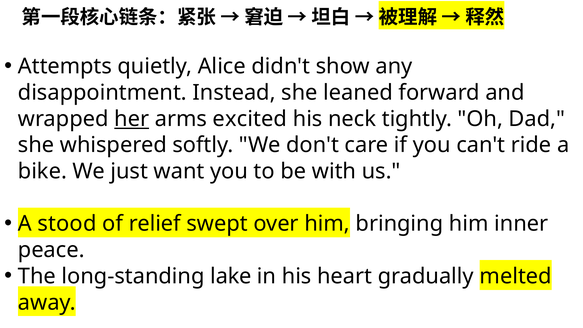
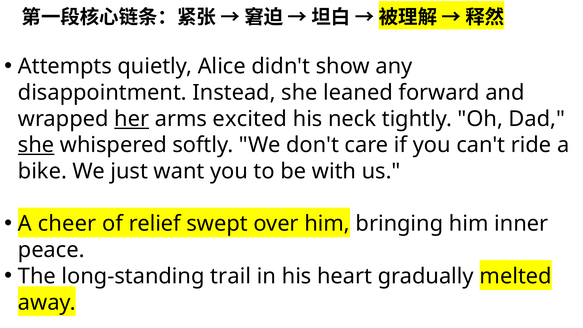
she underline: none -> present (36, 145)
stood: stood -> cheer (67, 224)
lake: lake -> trail (231, 276)
